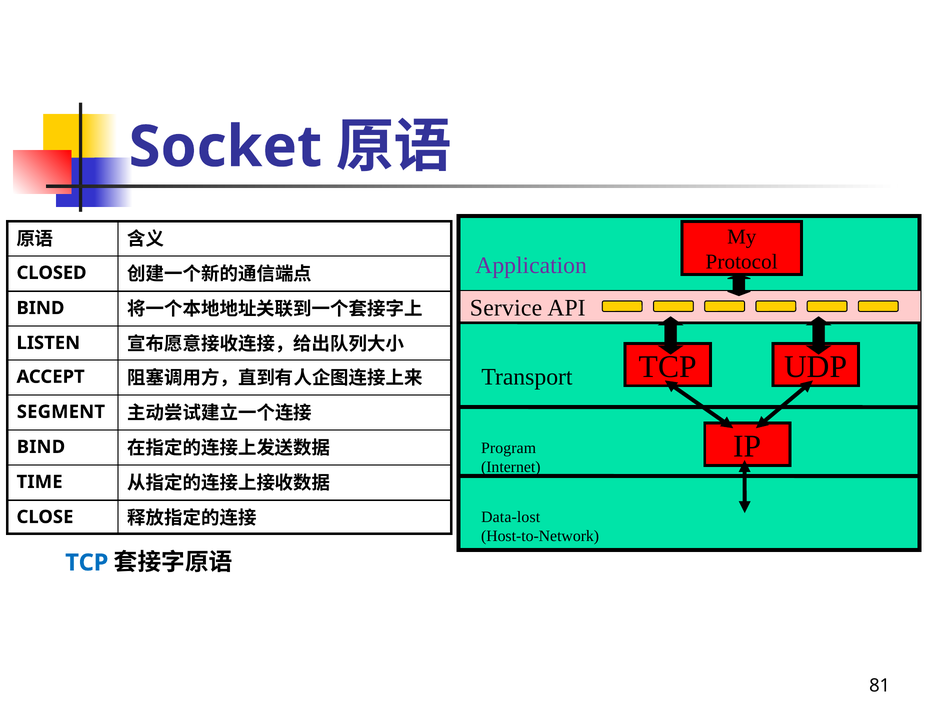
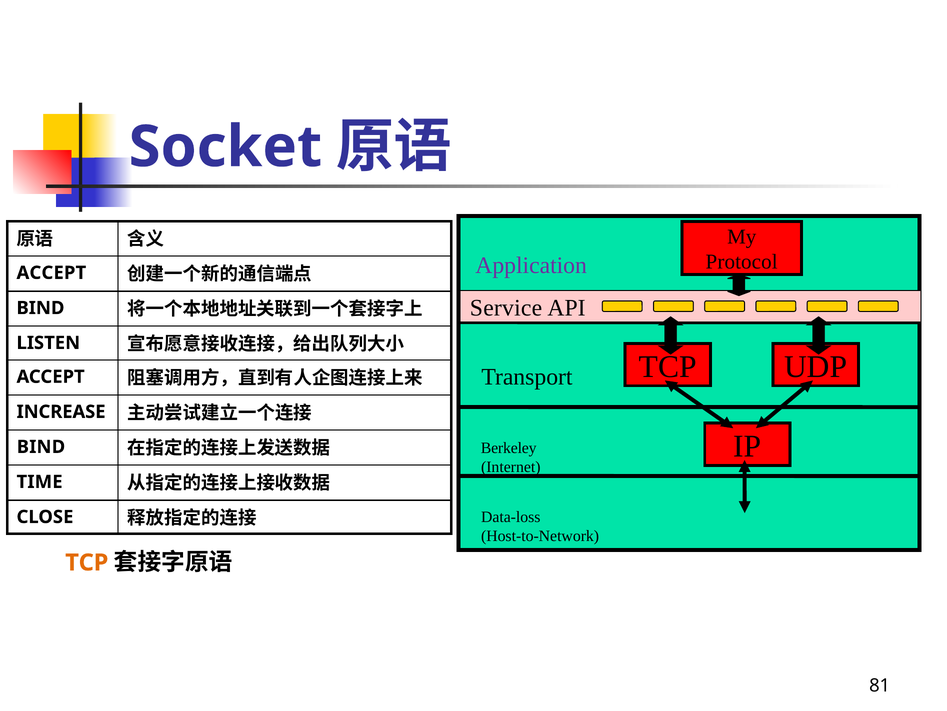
CLOSED: CLOSED -> ACCEPT (51, 273)
SEGMENT: SEGMENT -> INCREASE (61, 411)
Program: Program -> Berkeley (509, 448)
Data-lost: Data-lost -> Data-loss (511, 517)
TCP colour: blue -> orange (87, 562)
